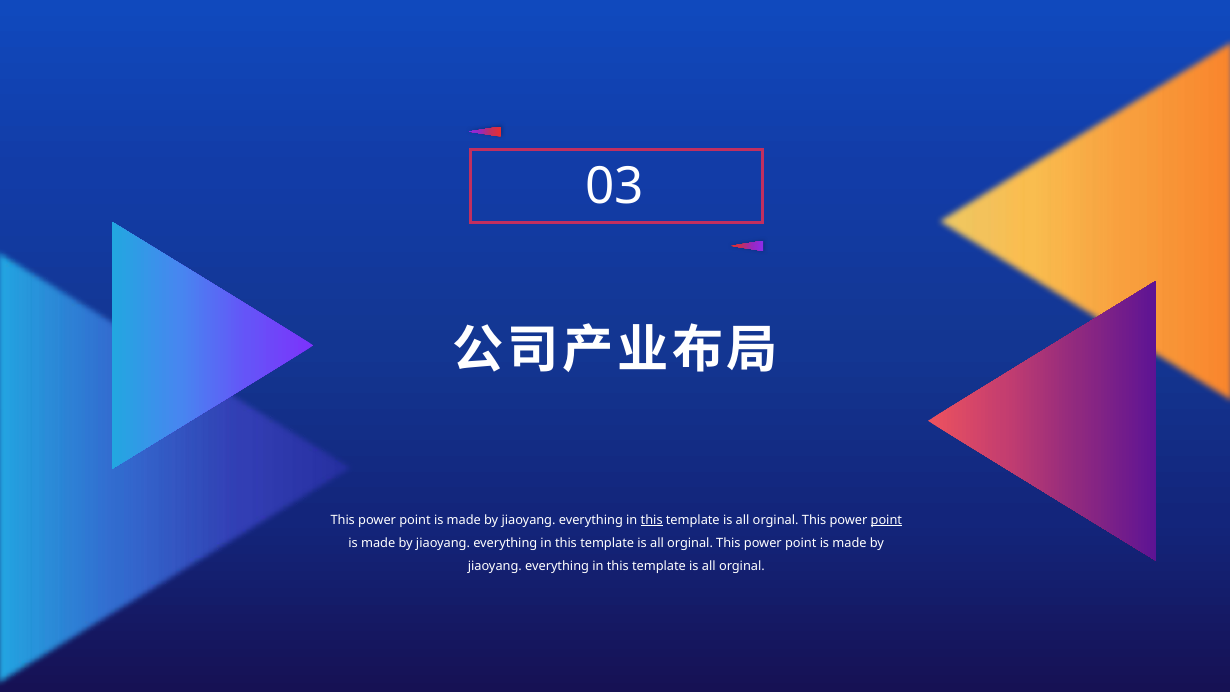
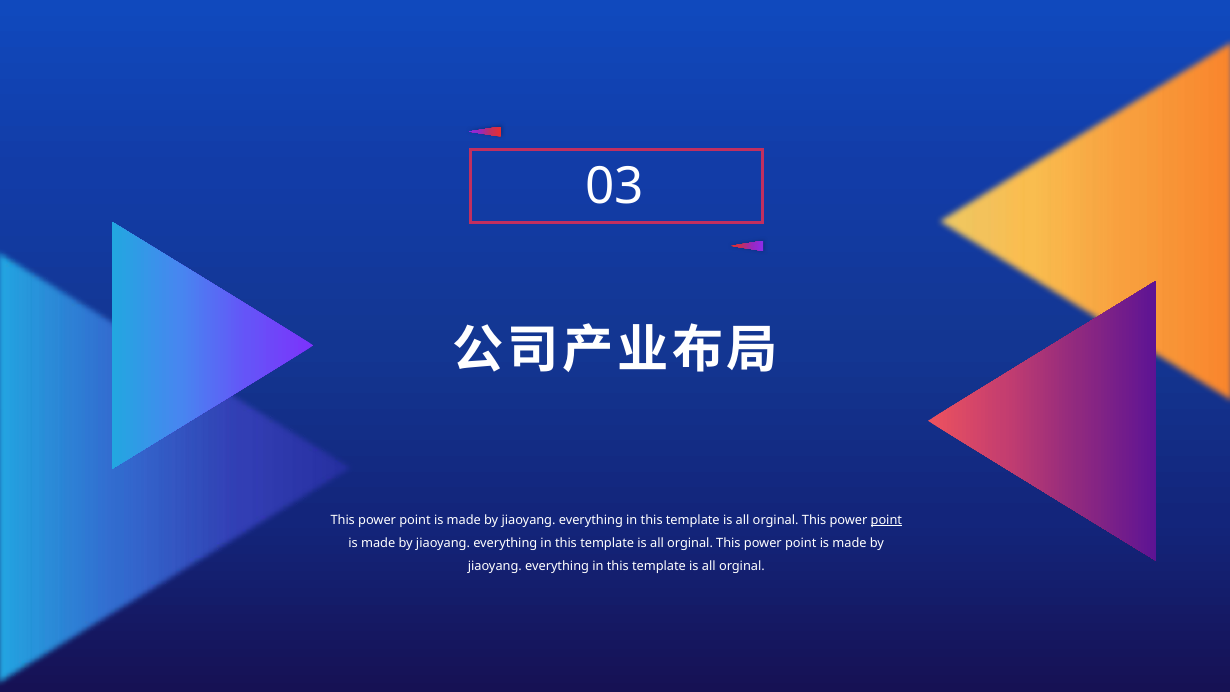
this underline: present -> none (652, 520)
